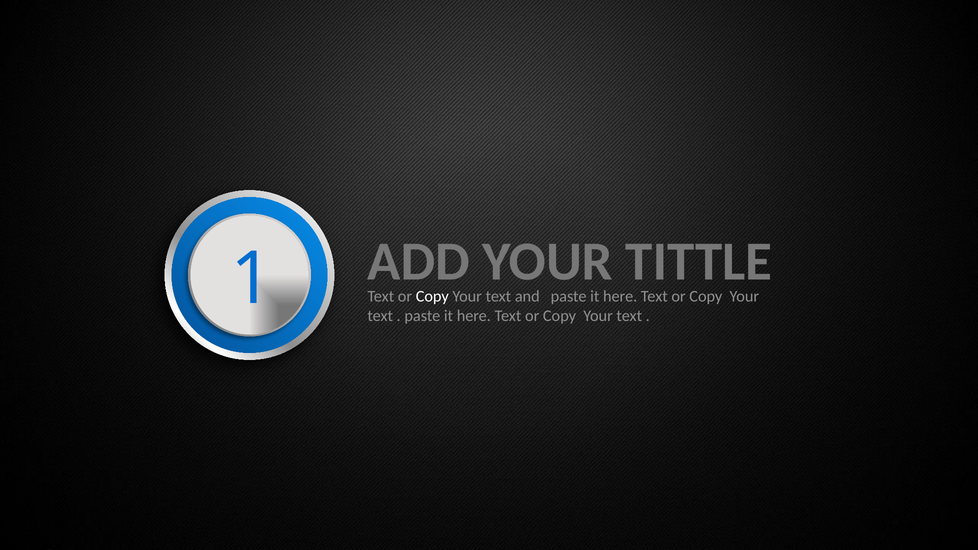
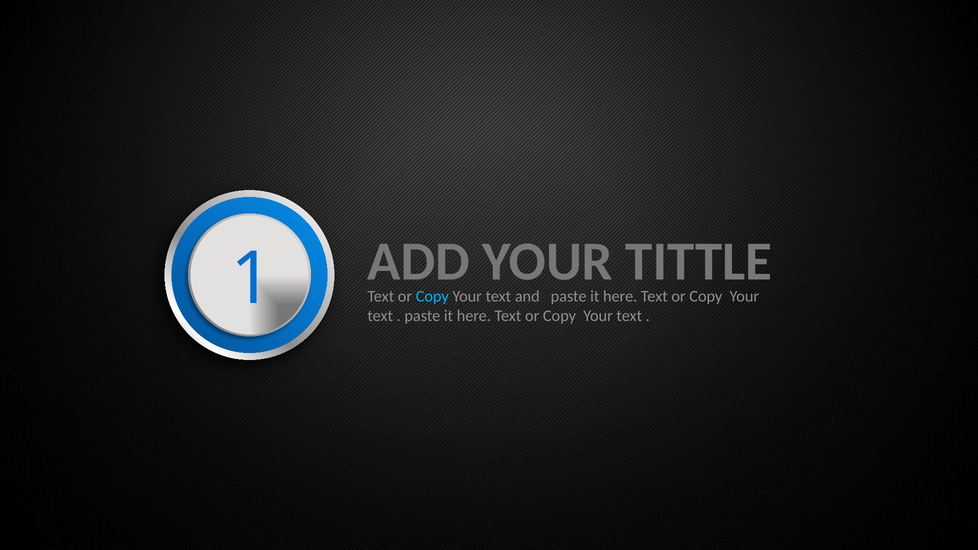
Copy colour: white -> light blue (432, 296)
